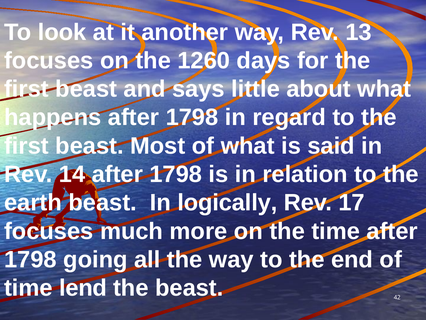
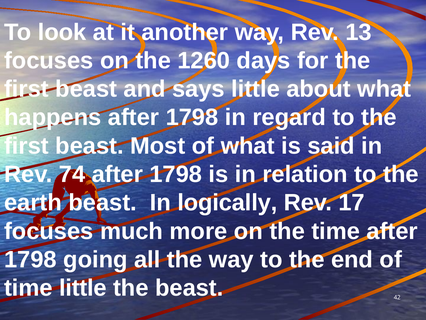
14: 14 -> 74 (72, 174)
time lend: lend -> little (83, 288)
